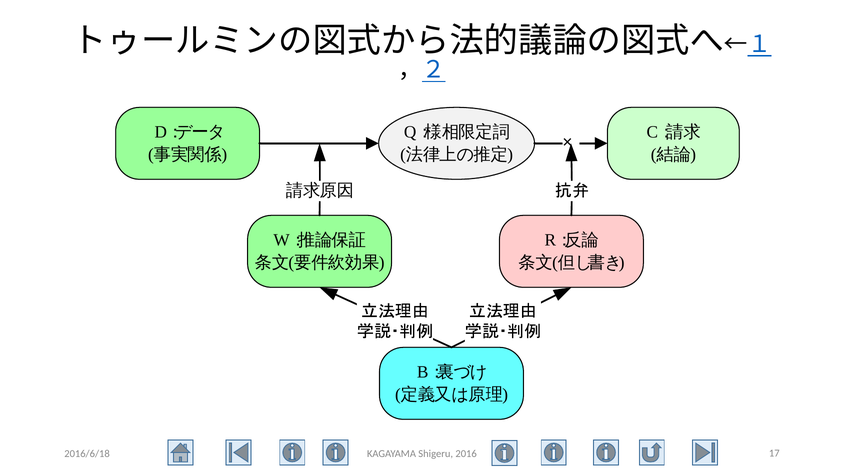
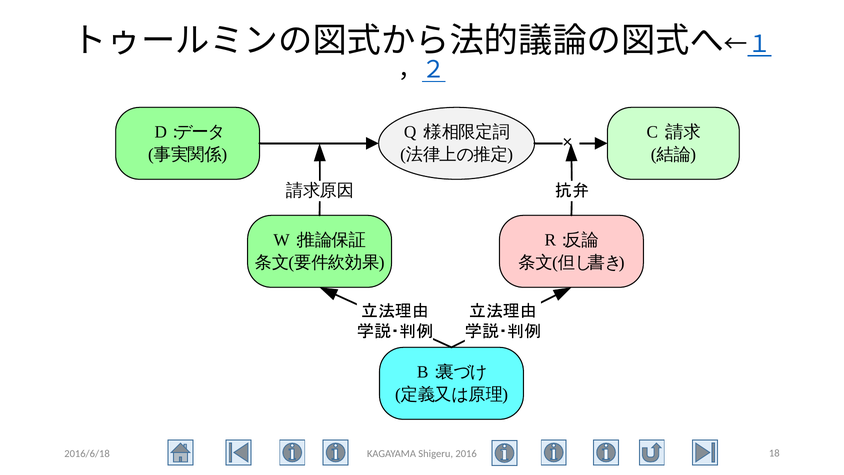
17: 17 -> 18 (774, 453)
